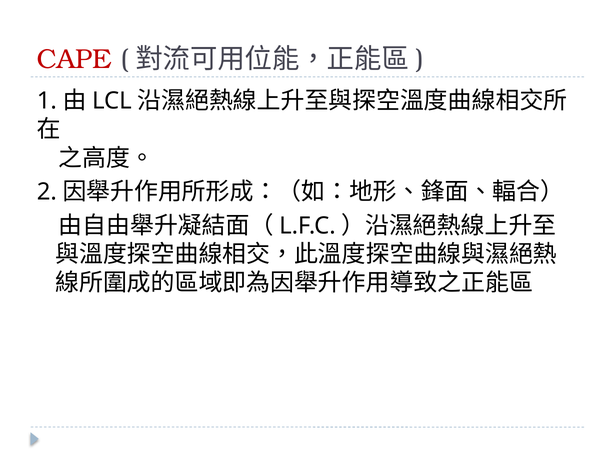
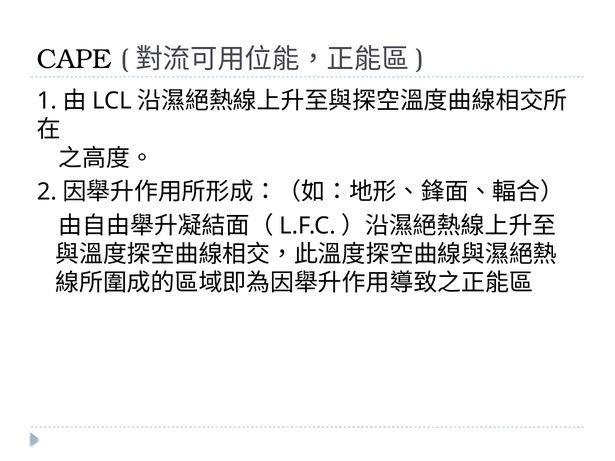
CAPE colour: red -> black (74, 59)
